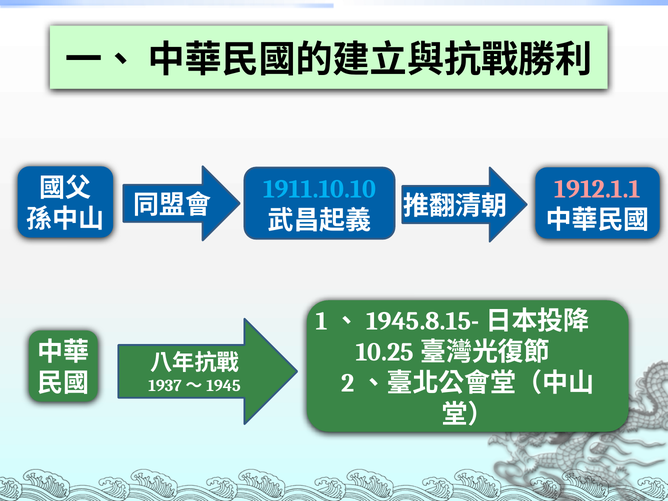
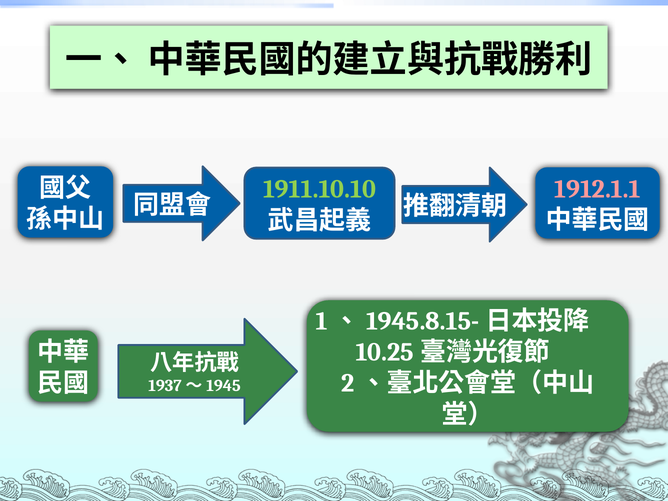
1911.10.10 colour: light blue -> light green (320, 189)
